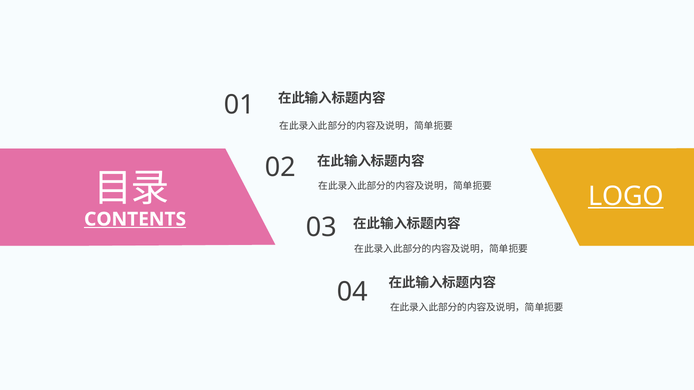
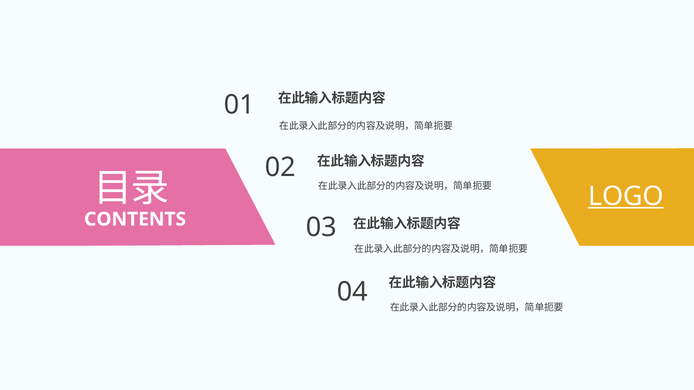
CONTENTS underline: present -> none (135, 219)
